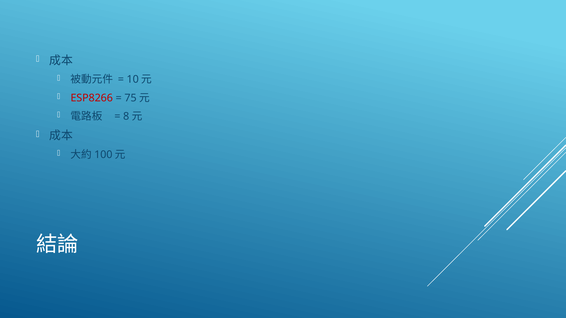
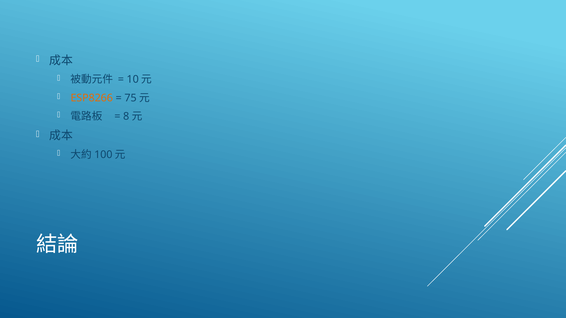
ESP8266 colour: red -> orange (92, 98)
